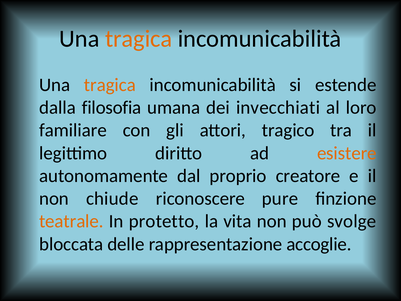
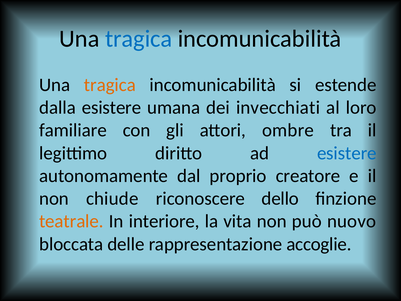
tragica colour: orange -> blue (139, 39)
dalla filosofia: filosofia -> esistere (112, 108)
tragico: tragico -> ombre (288, 130)
esistere colour: orange -> blue (347, 153)
pure: pure -> dello (280, 198)
protetto: protetto -> interiore (164, 221)
svolge: svolge -> nuovo (352, 221)
